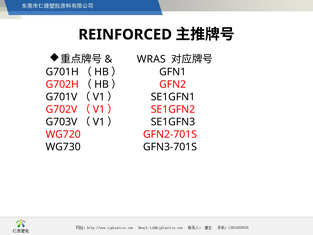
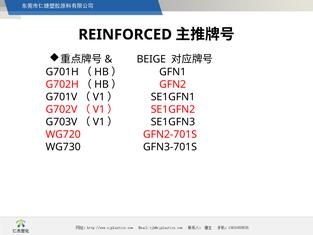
WRAS: WRAS -> BEIGE (151, 59)
